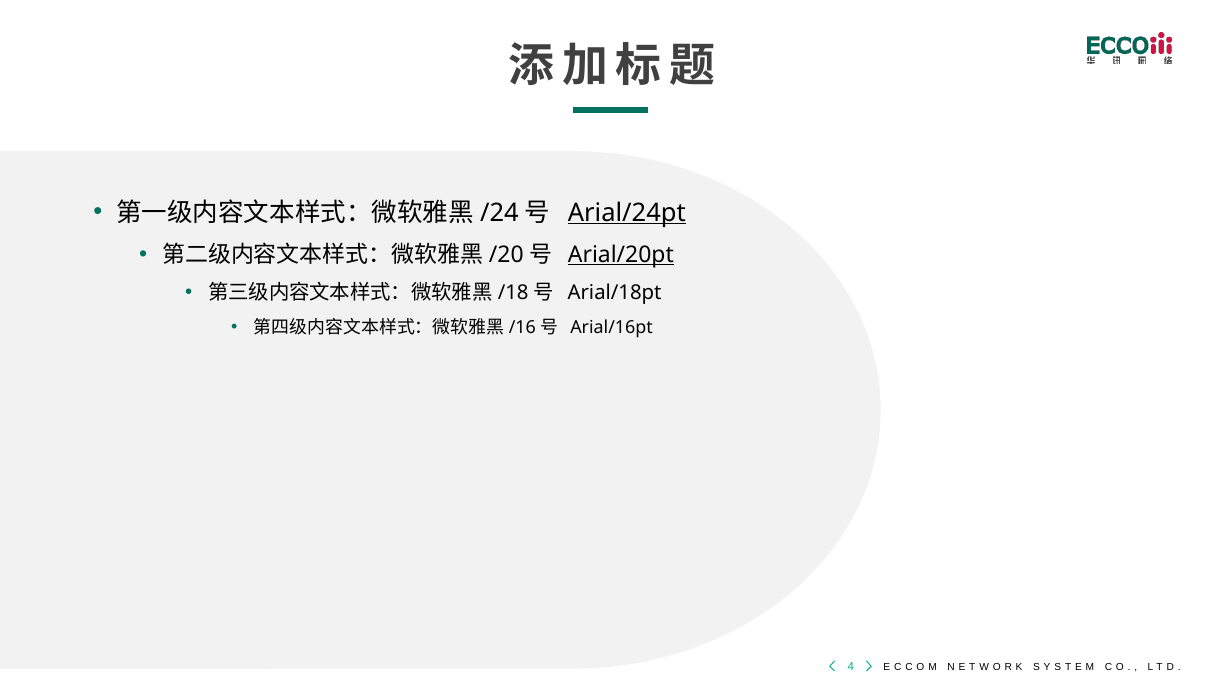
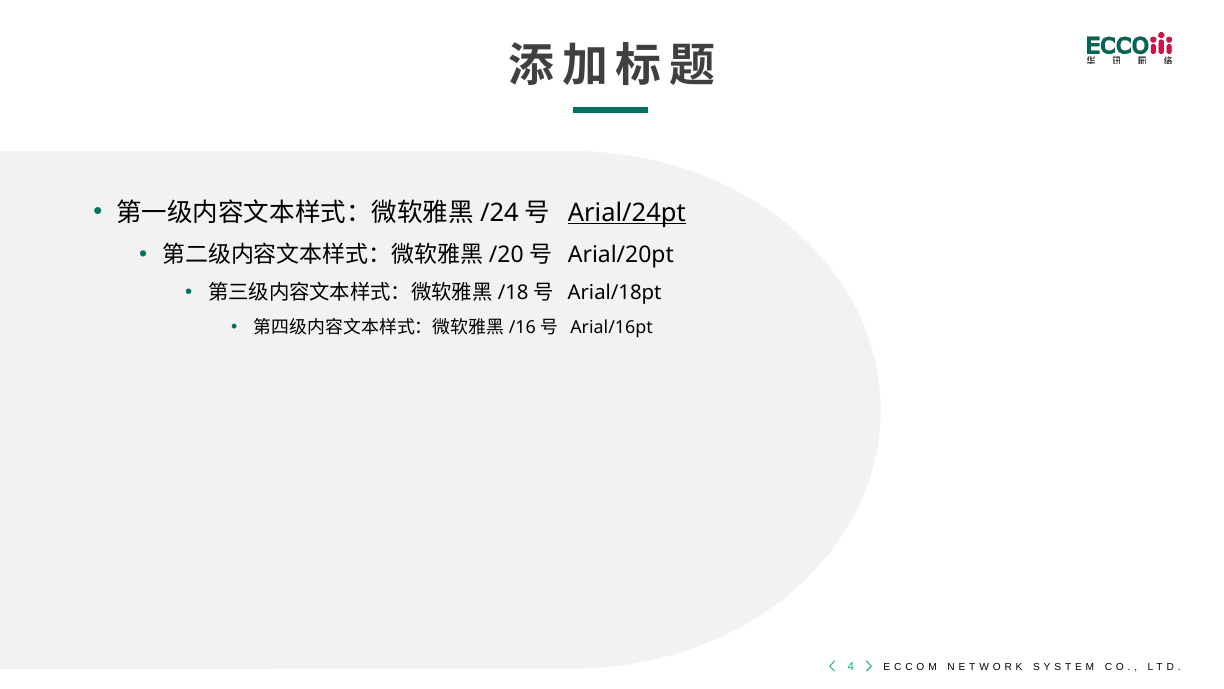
Arial/20pt underline: present -> none (621, 255)
